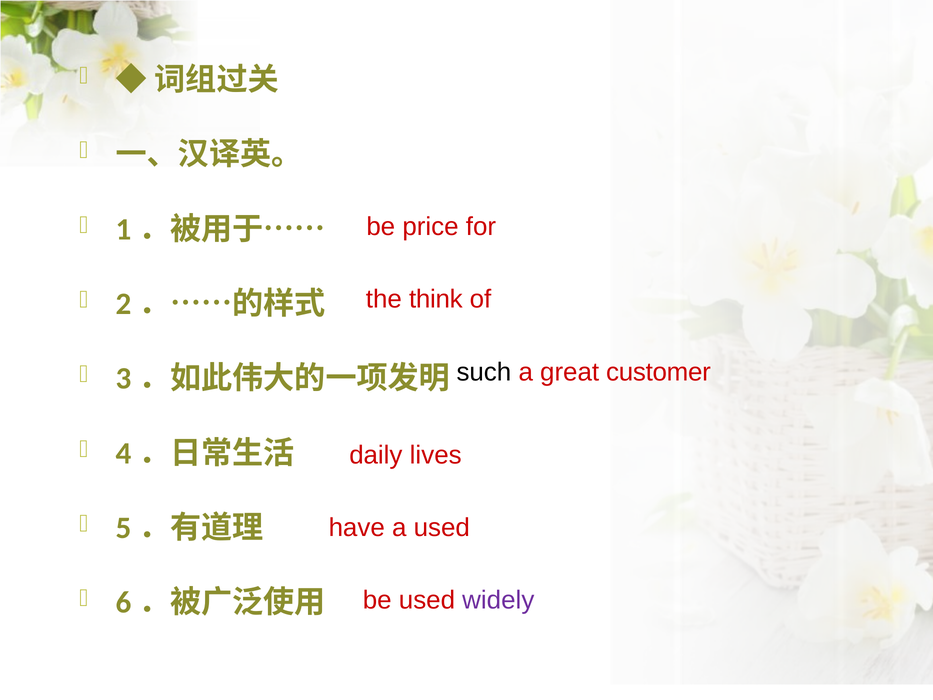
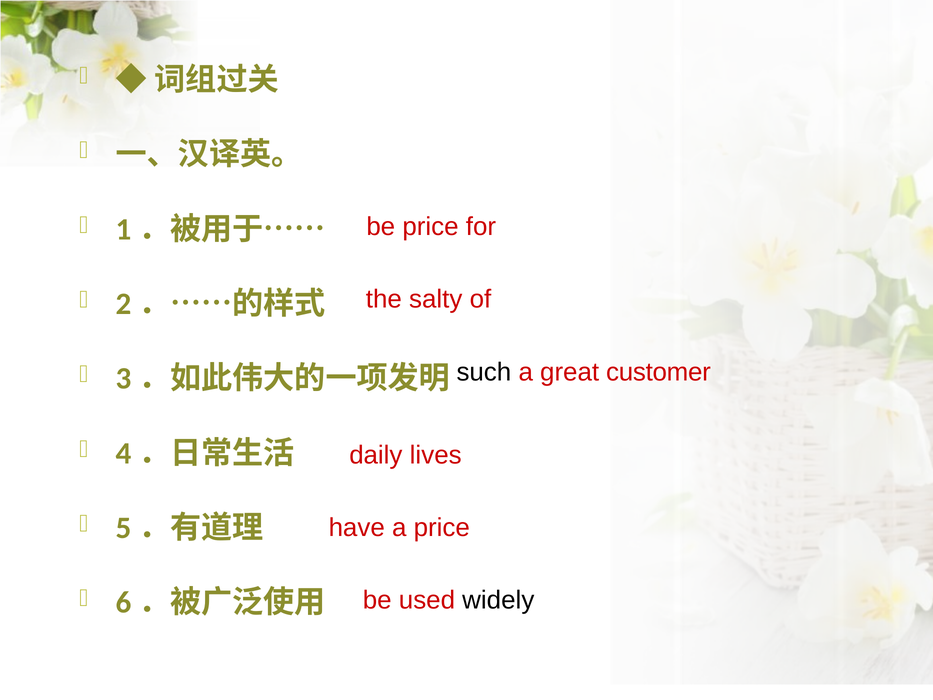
think: think -> salty (436, 299)
a used: used -> price (442, 527)
widely colour: purple -> black (498, 600)
